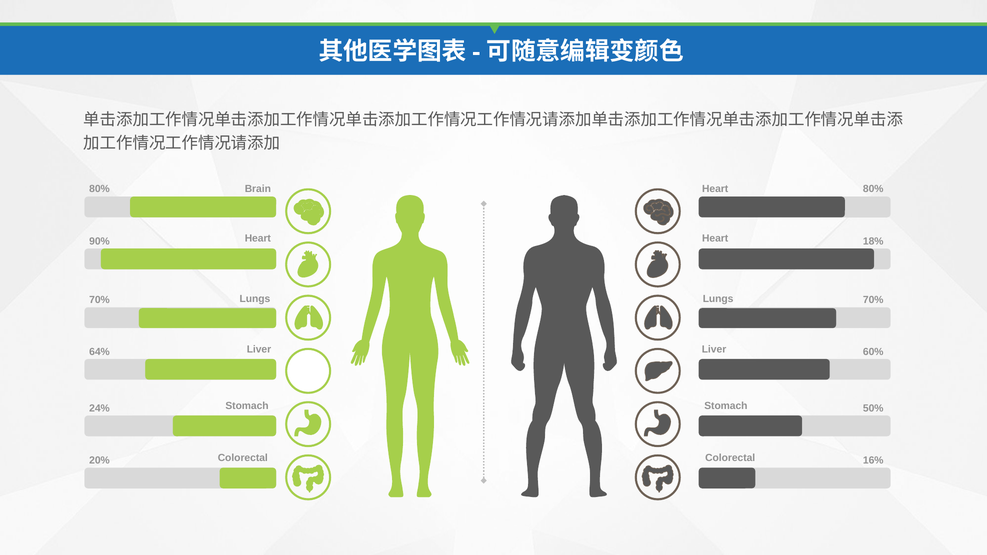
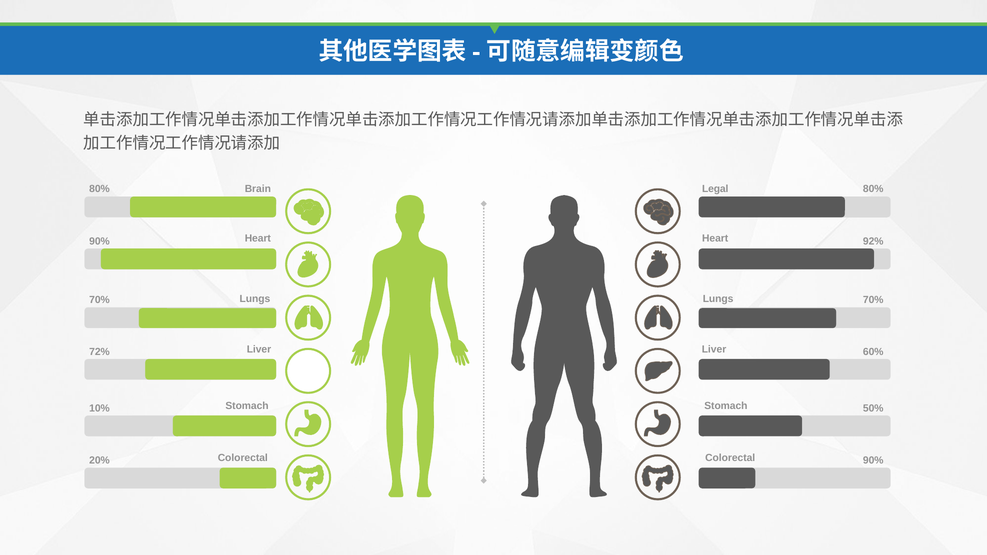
Heart: Heart -> Legal (715, 189)
18%: 18% -> 92% (873, 241)
64%: 64% -> 72% (99, 352)
24%: 24% -> 10% (99, 408)
Colorectal 16%: 16% -> 90% (873, 460)
